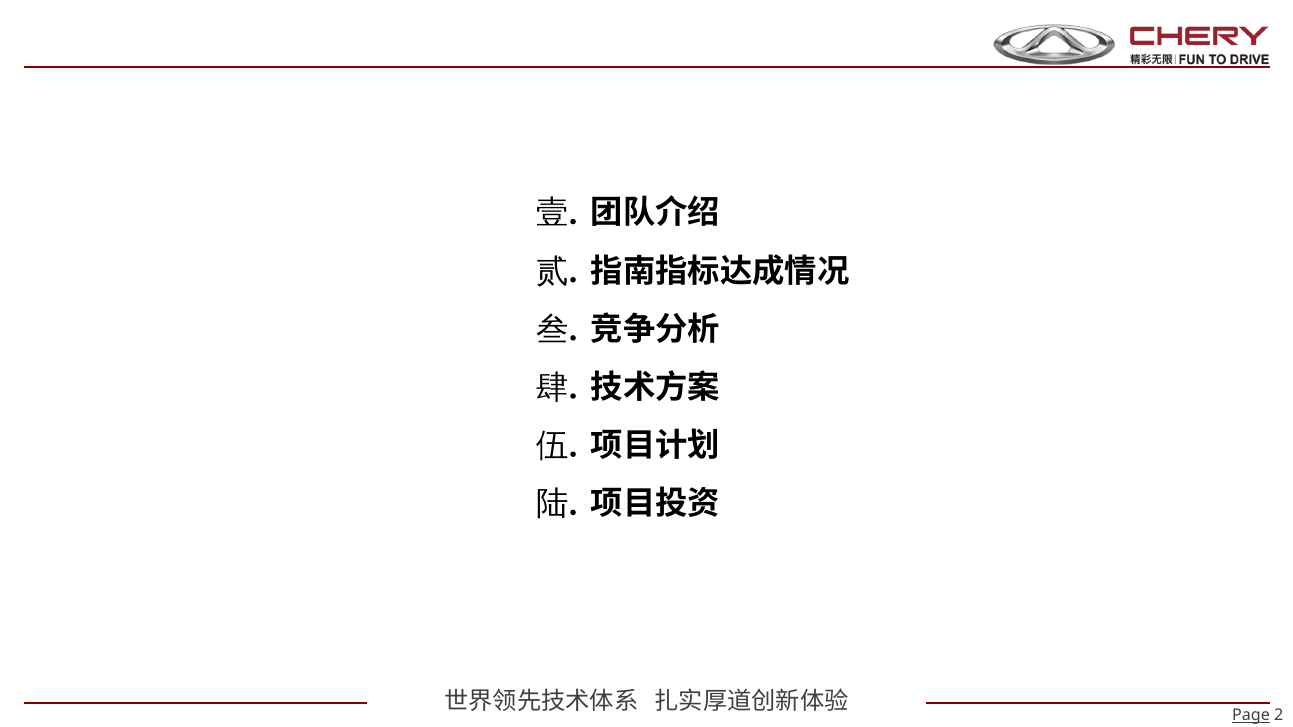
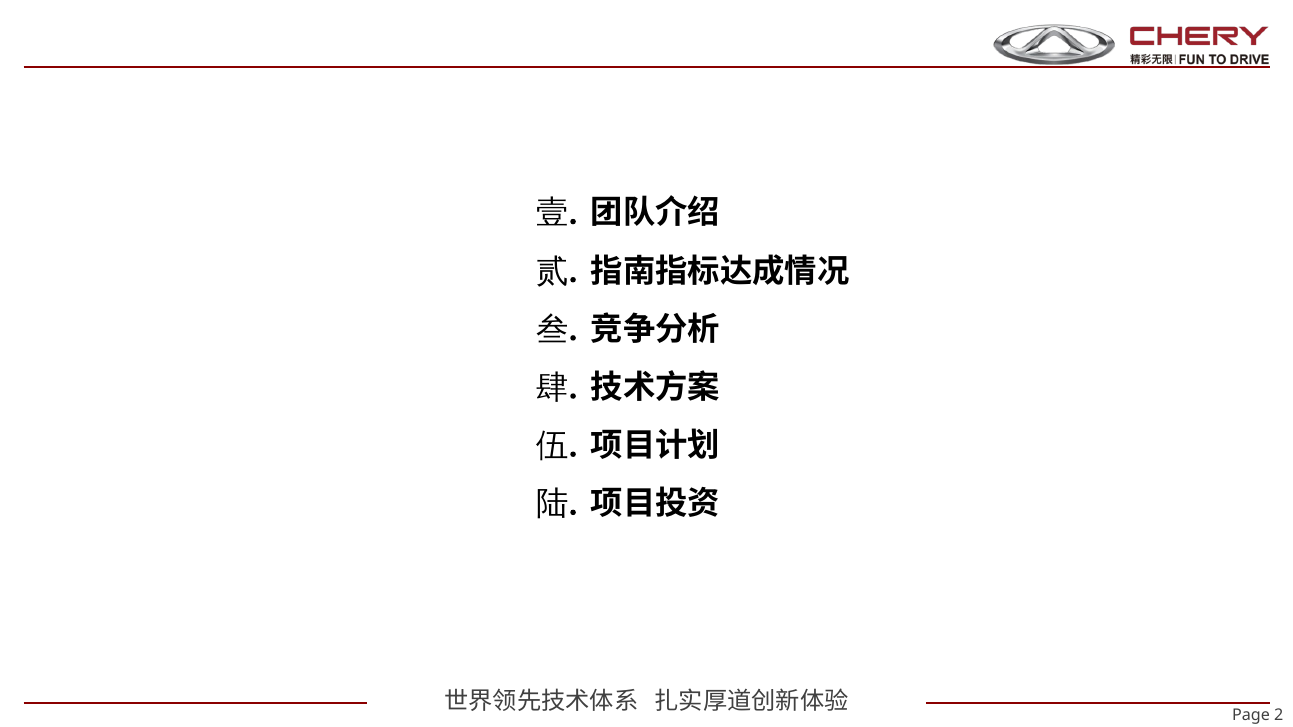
Page underline: present -> none (1251, 716)
